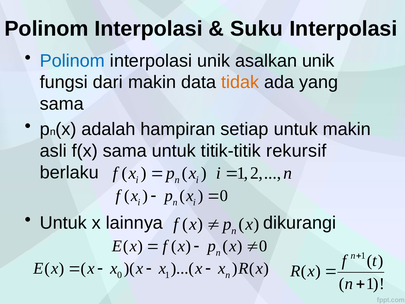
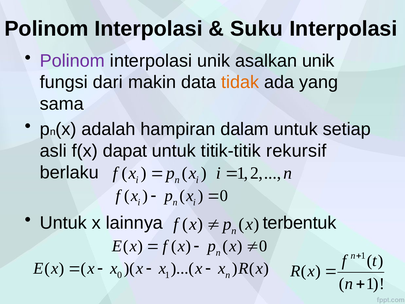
Polinom colour: blue -> purple (72, 61)
setiap: setiap -> dalam (245, 129)
untuk makin: makin -> setiap (347, 129)
f(x sama: sama -> dapat (125, 151)
dikurangi: dikurangi -> terbentuk (300, 223)
